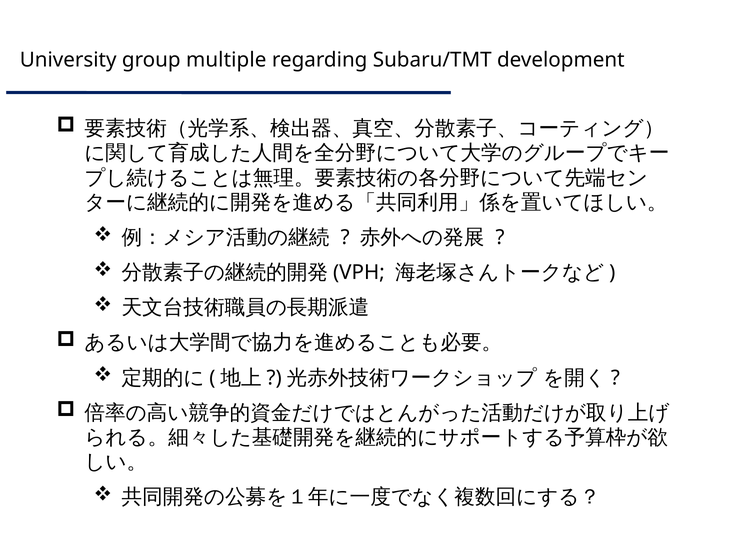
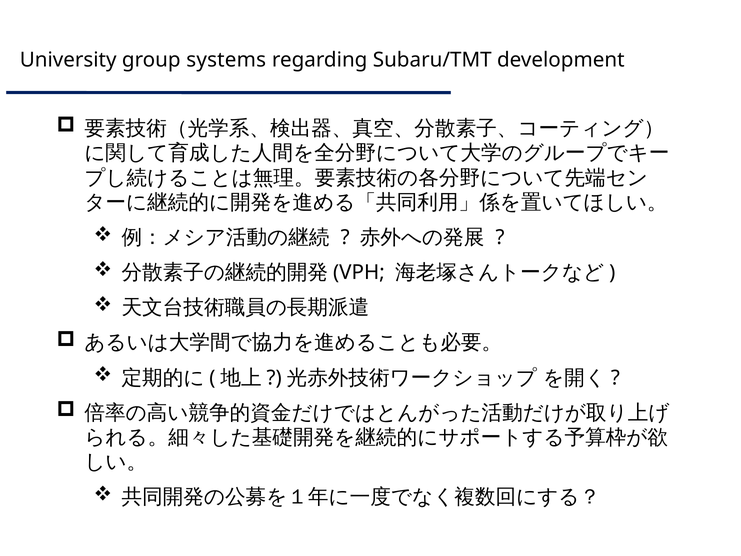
multiple: multiple -> systems (226, 60)
